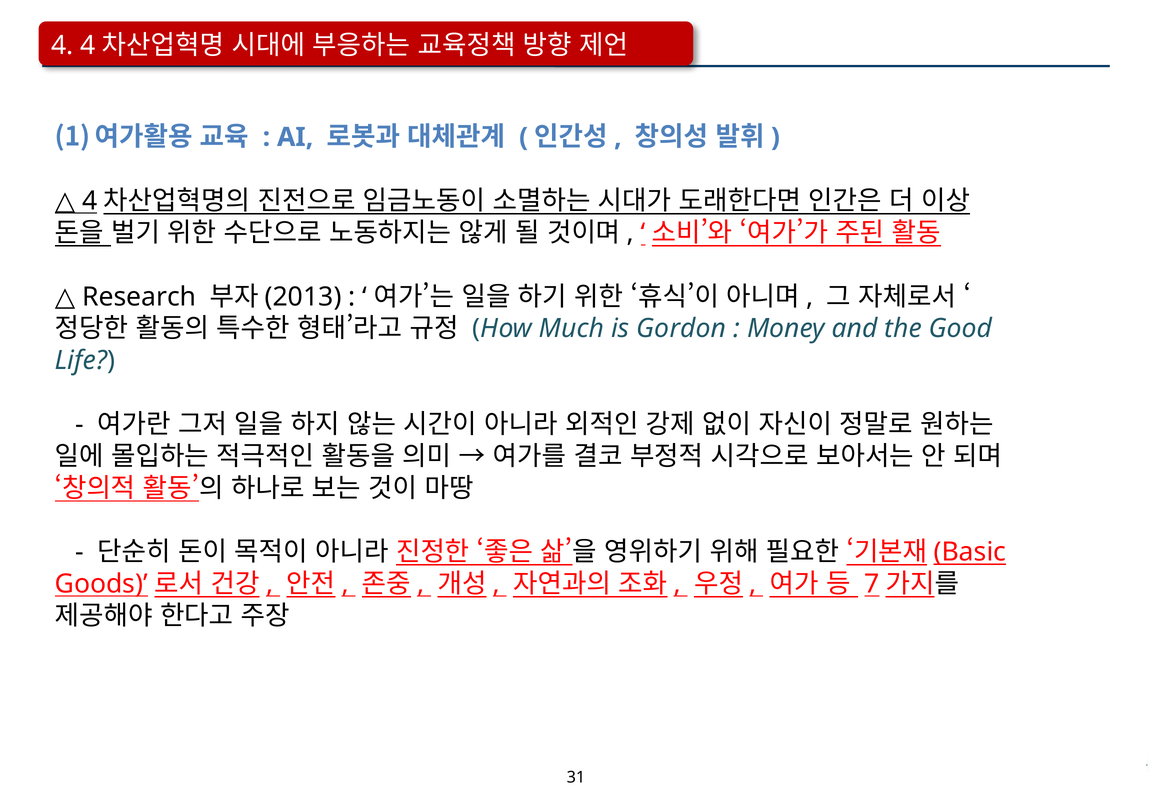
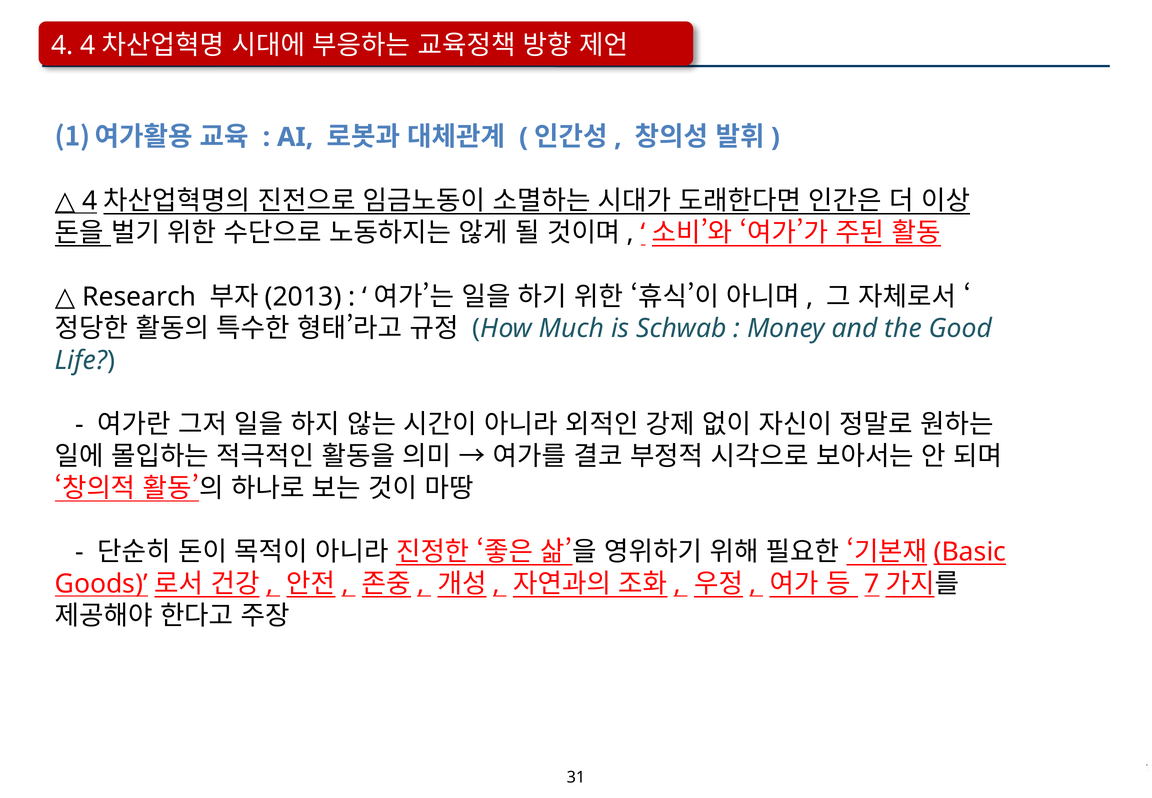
Gordon: Gordon -> Schwab (681, 328)
